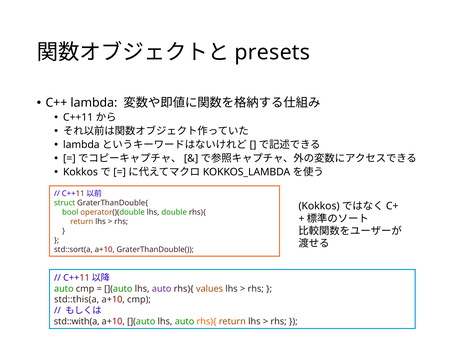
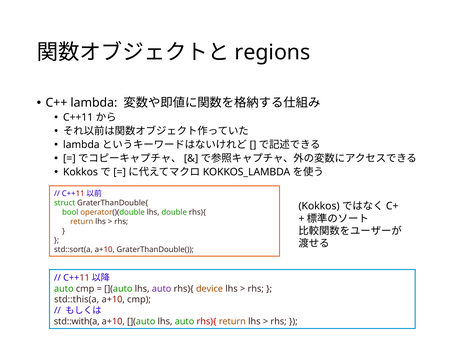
presets: presets -> regions (272, 52)
values: values -> device (209, 288)
rhs){ colour: orange -> red (207, 321)
